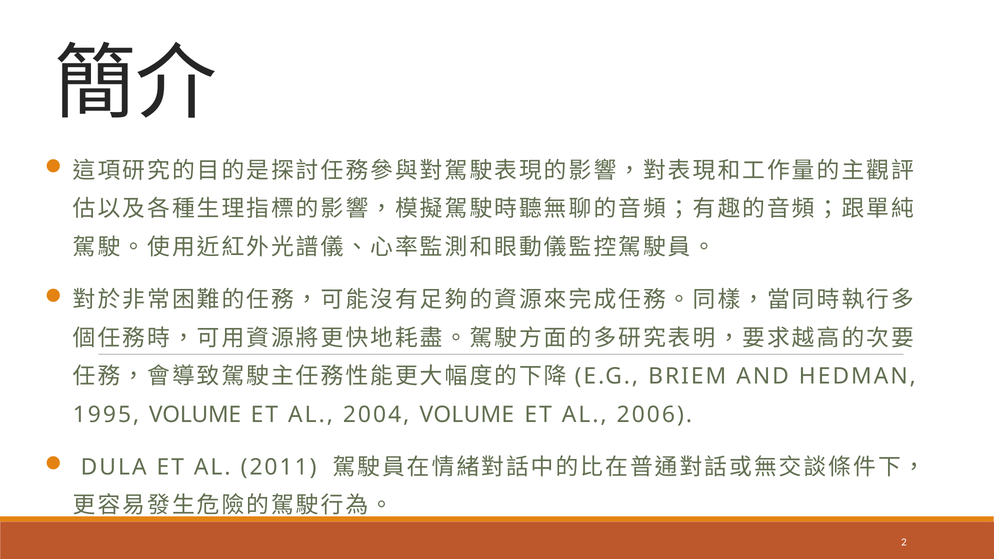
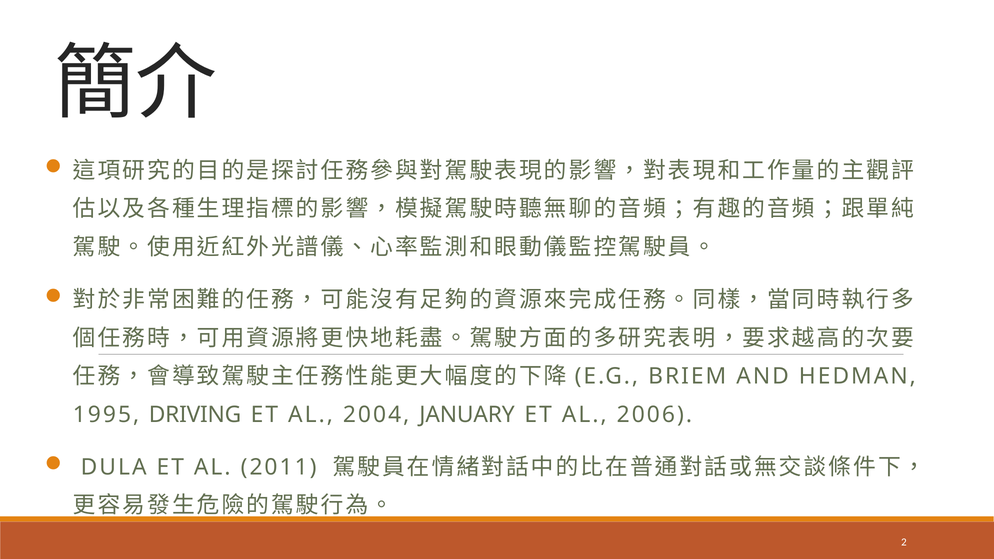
1995 VOLUME: VOLUME -> DRIVING (195, 415)
2004 VOLUME: VOLUME -> JANUARY (467, 415)
